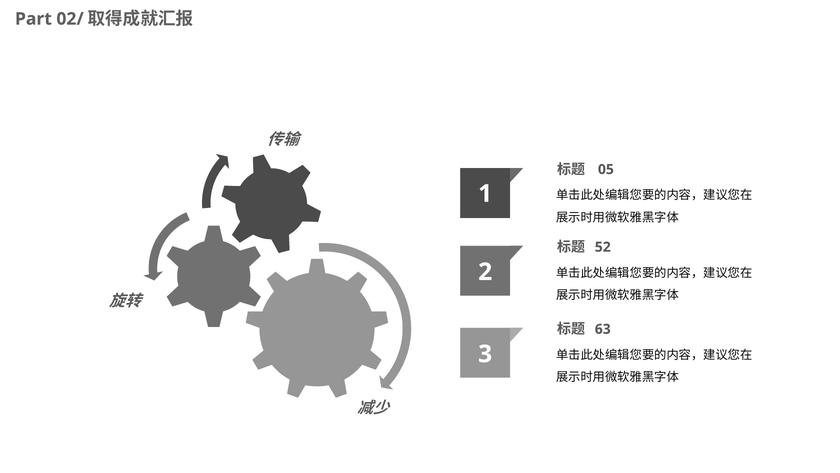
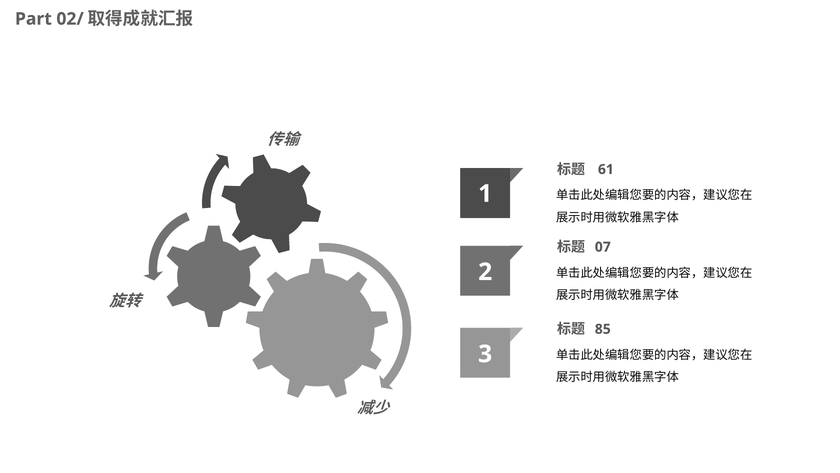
05: 05 -> 61 (606, 169)
52: 52 -> 07 (603, 247)
63: 63 -> 85 (603, 329)
